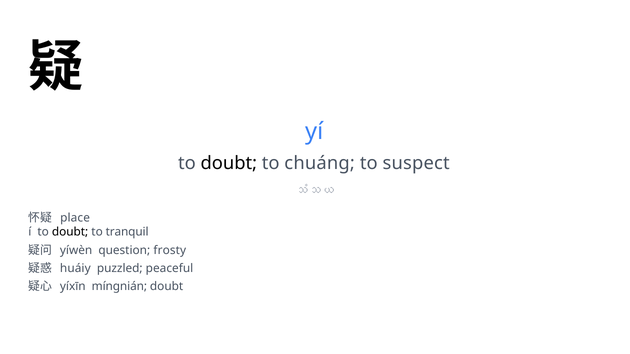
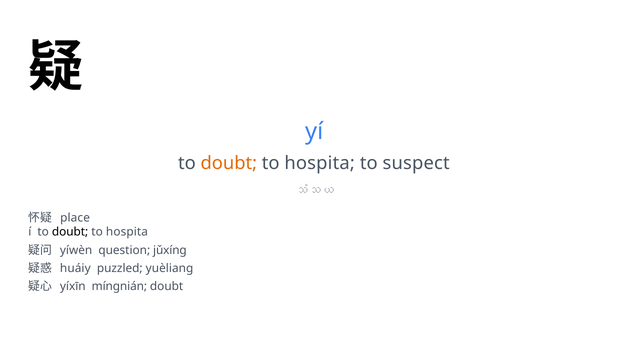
doubt colour: black -> orange (229, 163)
chuáng: chuáng -> hospita (320, 163)
tranquil: tranquil -> hospita (127, 232)
frosty: frosty -> jǔxíng (170, 250)
peaceful: peaceful -> yuèliang (170, 269)
